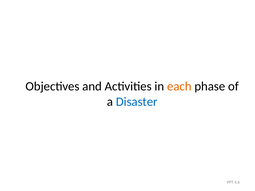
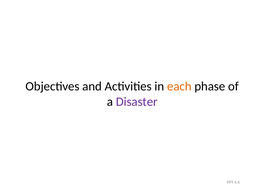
Disaster colour: blue -> purple (137, 102)
